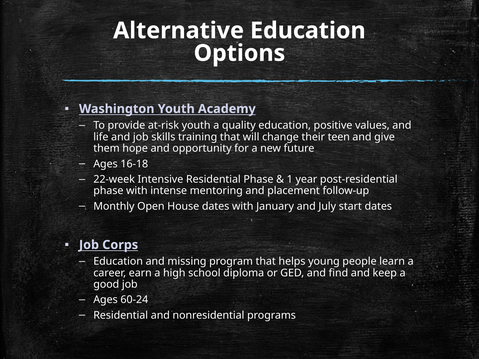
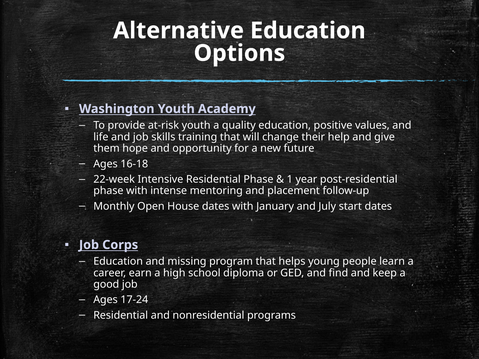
teen: teen -> help (339, 137)
60-24: 60-24 -> 17-24 (134, 300)
